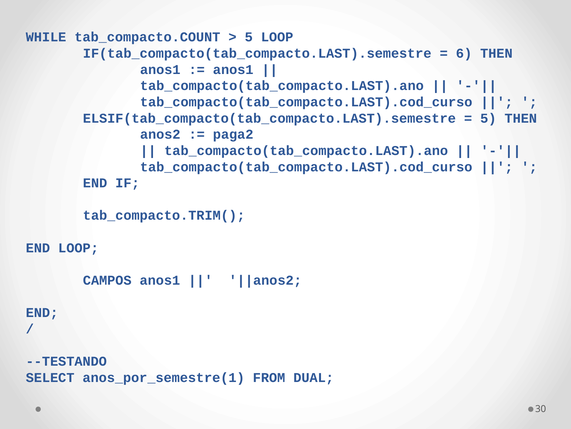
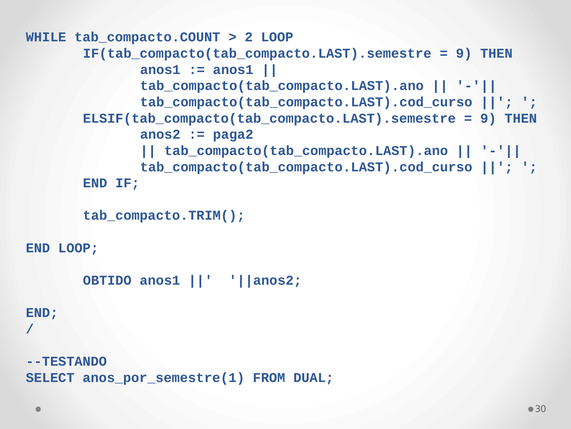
5: 5 -> 2 (249, 37)
6: 6 -> 9 (464, 53)
5: 5 -> 9 (488, 118)
CAMPOS: CAMPOS -> OBTIDO (107, 280)
